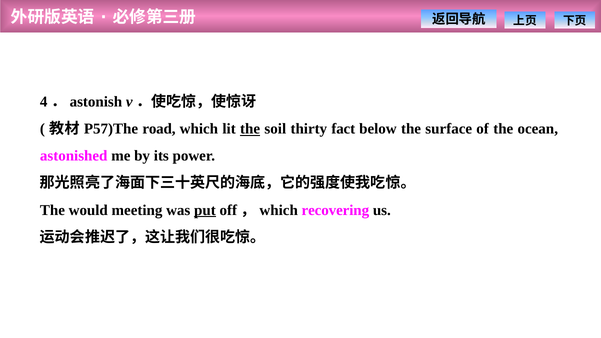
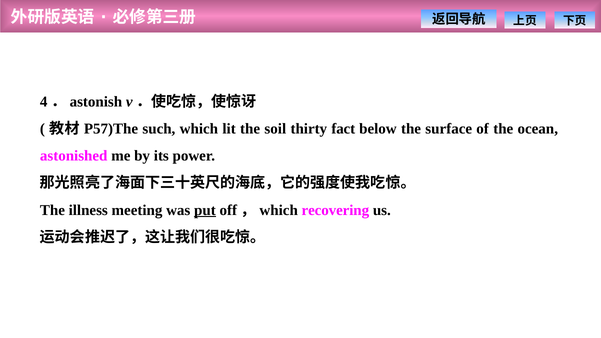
road: road -> such (159, 129)
the underline: present -> none (250, 129)
would: would -> illness (88, 210)
